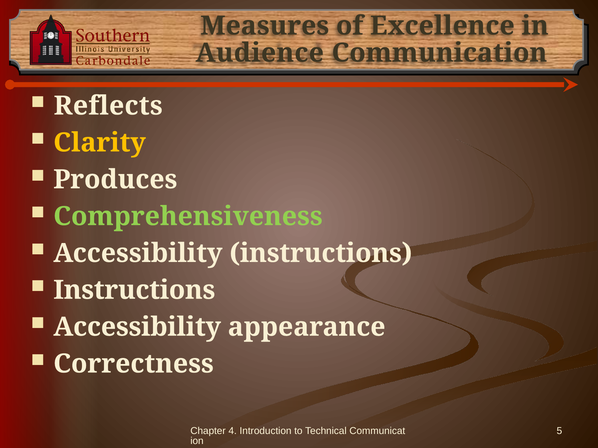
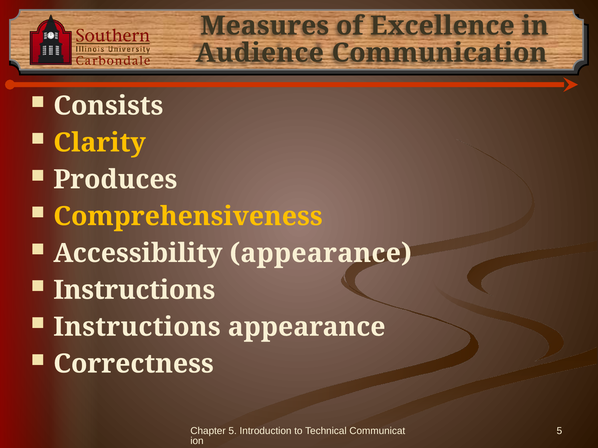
Reflects: Reflects -> Consists (108, 106)
Comprehensiveness colour: light green -> yellow (188, 217)
Accessibility instructions: instructions -> appearance (321, 254)
Accessibility: Accessibility -> Instructions (137, 327)
Chapter 4: 4 -> 5 (233, 431)
